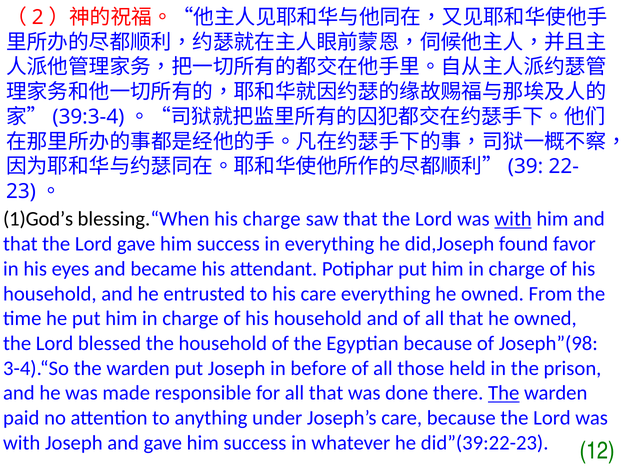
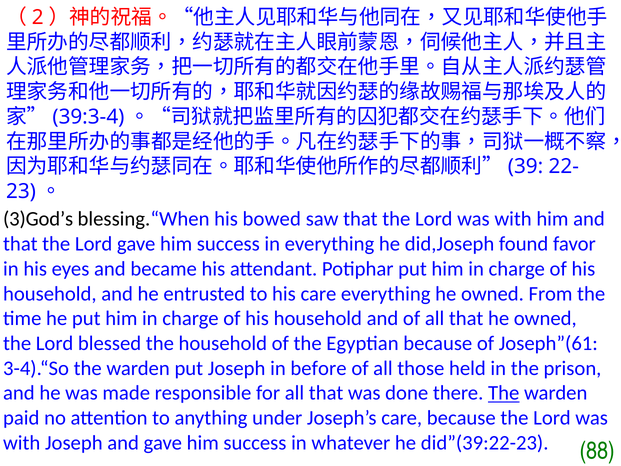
1)God’s: 1)God’s -> 3)God’s (38, 219)
his charge: charge -> bowed (272, 219)
with underline: present -> none (513, 219)
Joseph”(98: Joseph”(98 -> Joseph”(61 (548, 343)
12: 12 -> 88 (597, 451)
